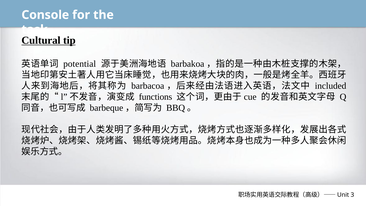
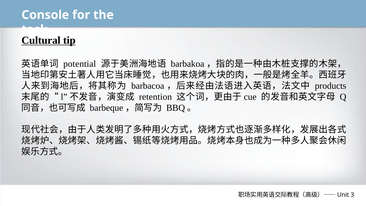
included: included -> products (331, 86)
functions: functions -> retention (155, 97)
